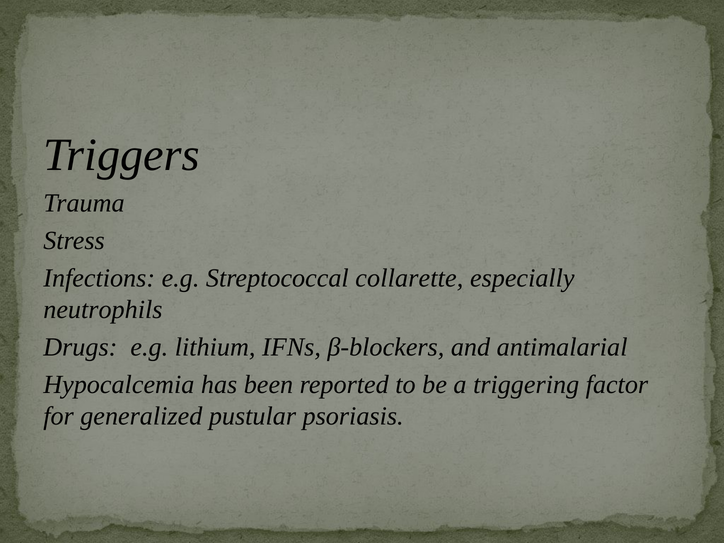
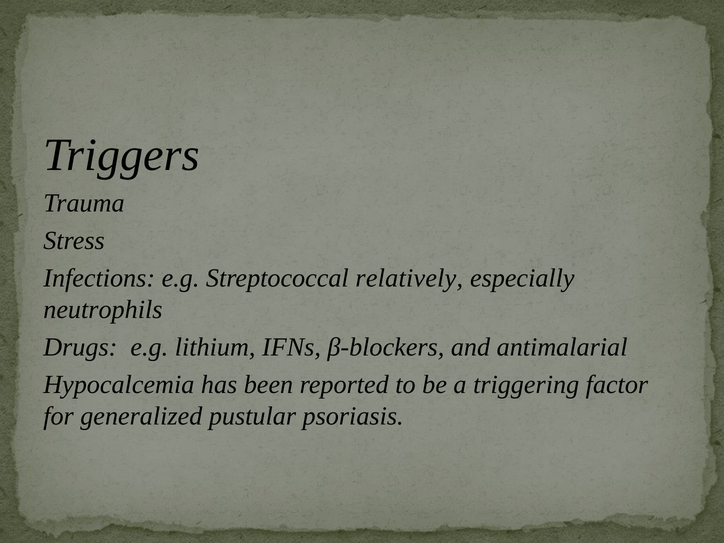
collarette: collarette -> relatively (409, 278)
